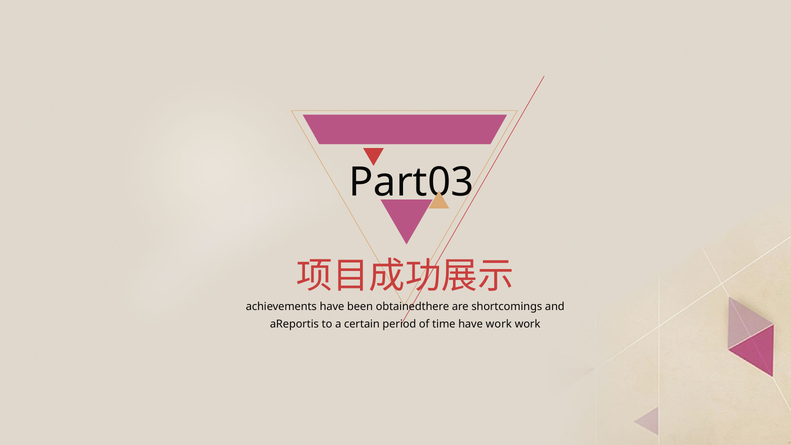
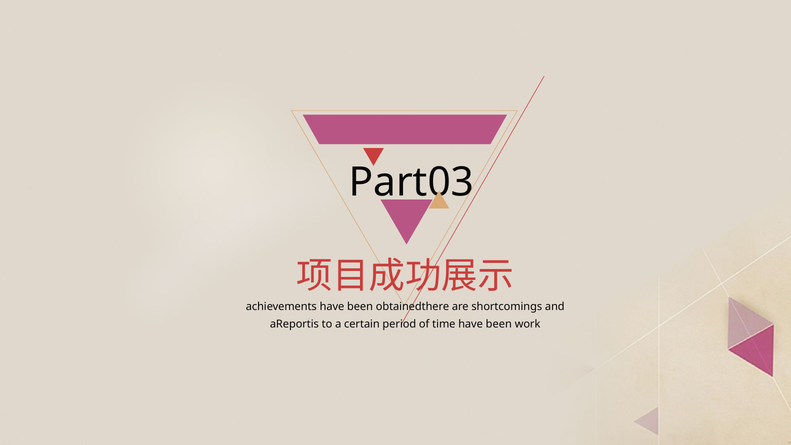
time have work: work -> been (499, 324)
